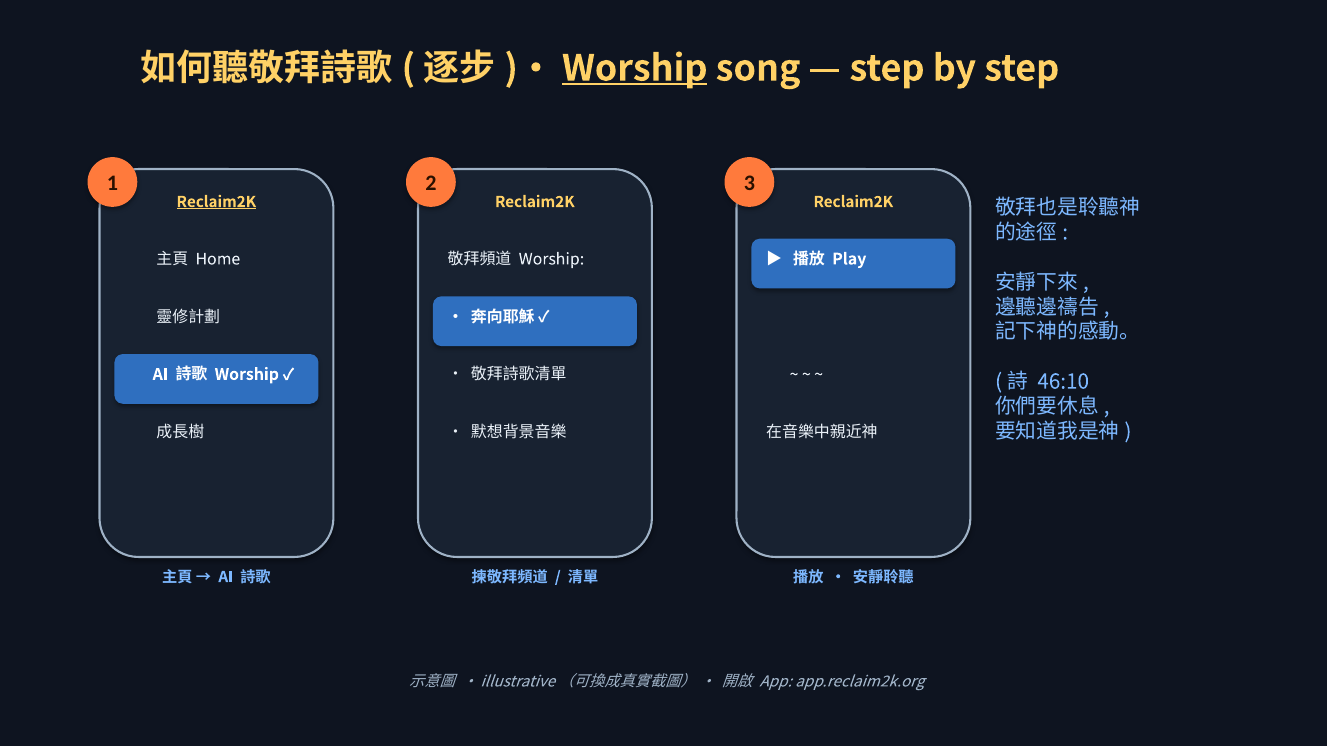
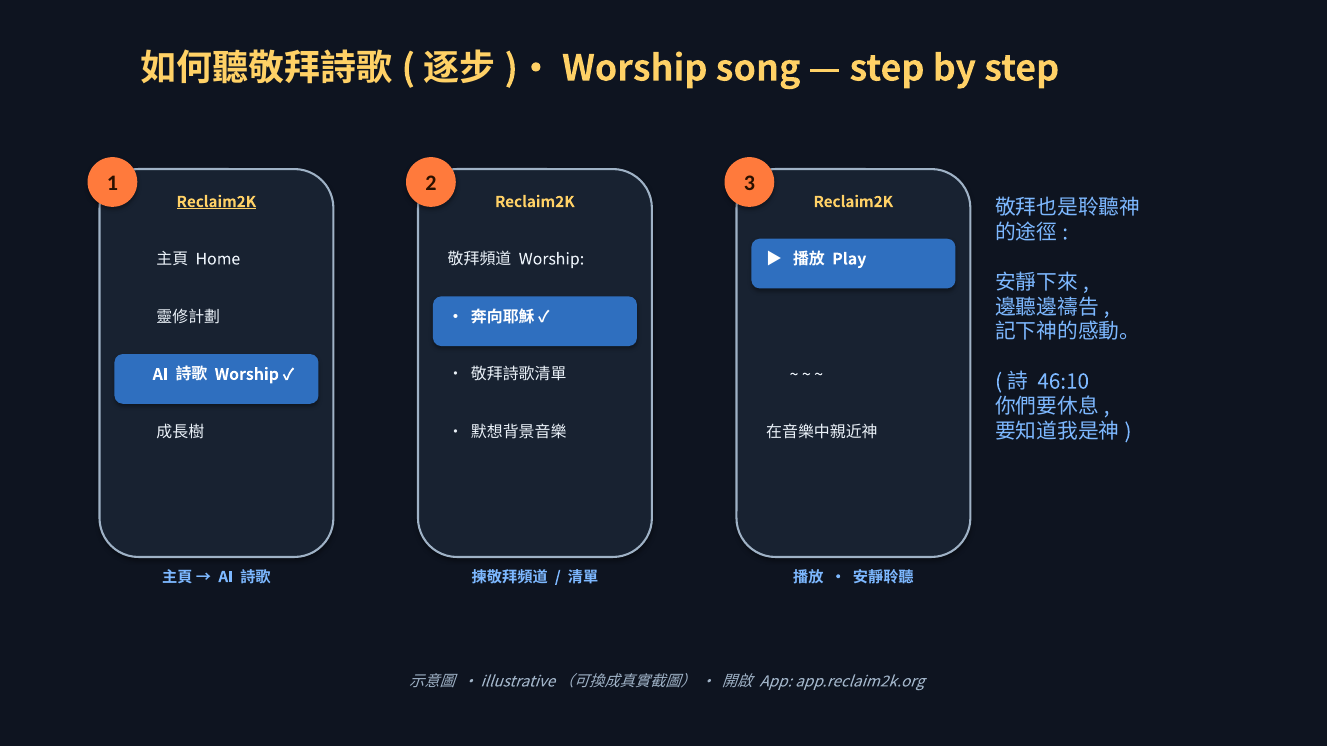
Worship underline: present -> none (635, 69)
